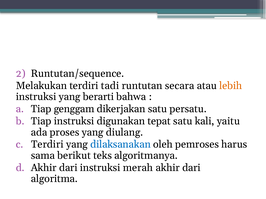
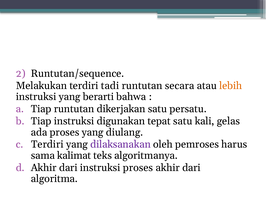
Tiap genggam: genggam -> runtutan (74, 109)
yaitu: yaitu -> gelas (228, 121)
dilaksanakan colour: blue -> purple (121, 145)
berikut: berikut -> kalimat (74, 156)
instruksi merah: merah -> proses (138, 168)
